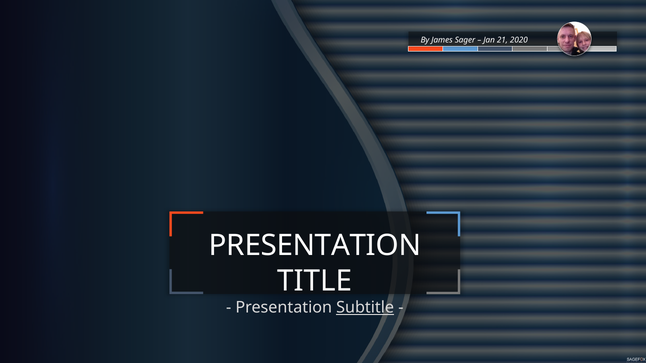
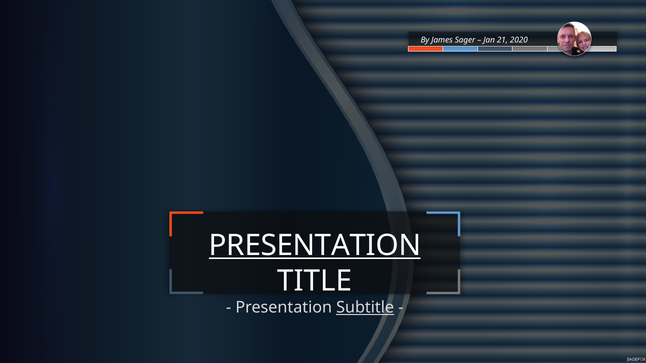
PRESENTATION underline: none -> present (315, 246)
